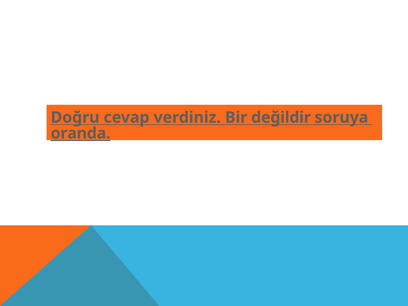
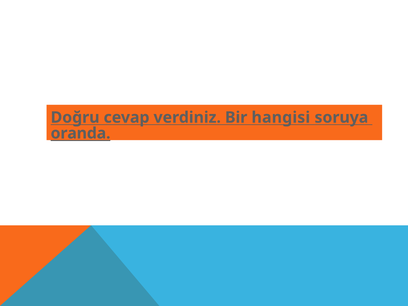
değildir: değildir -> hangisi (281, 117)
